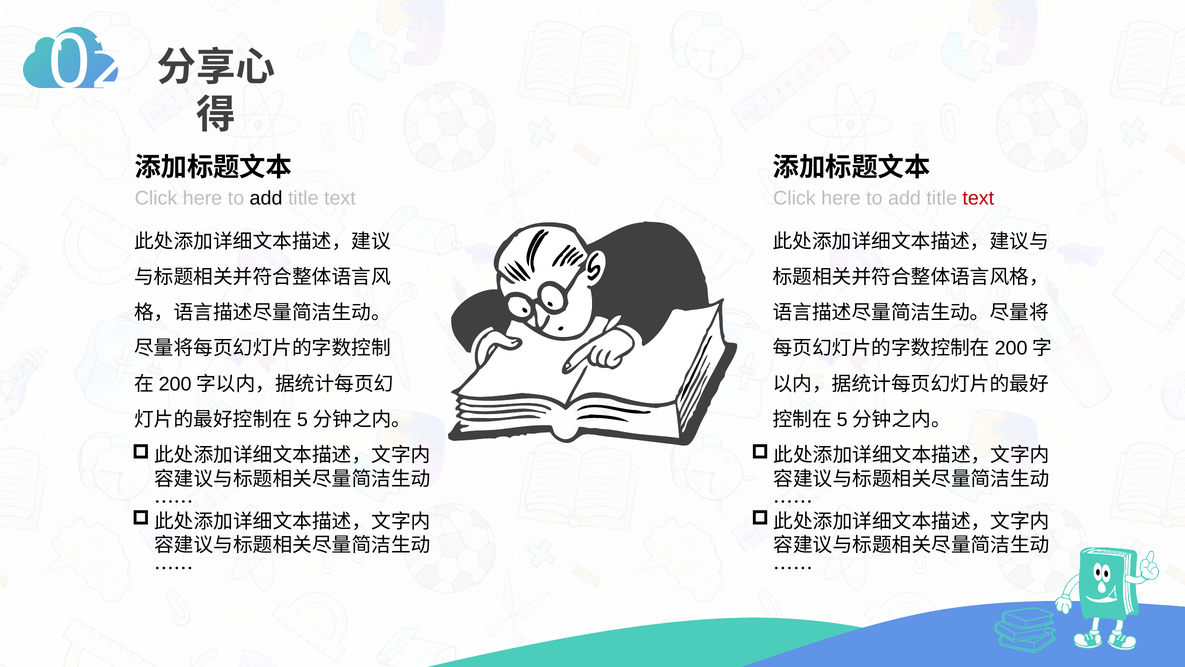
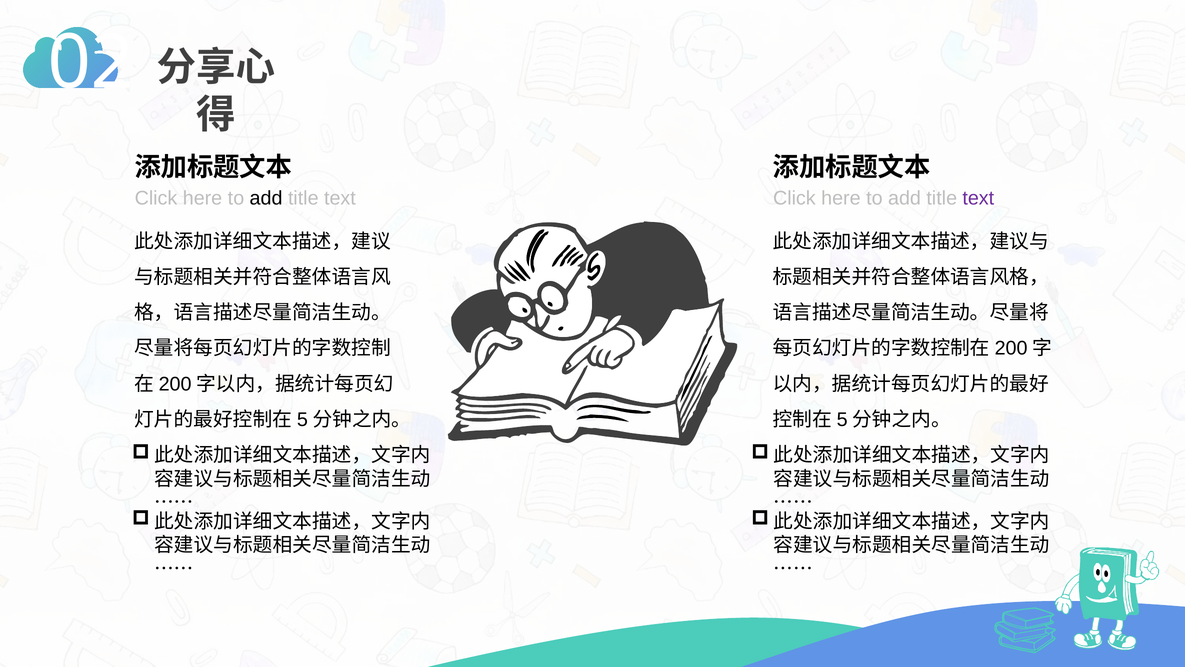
text colour: red -> purple (978, 198)
